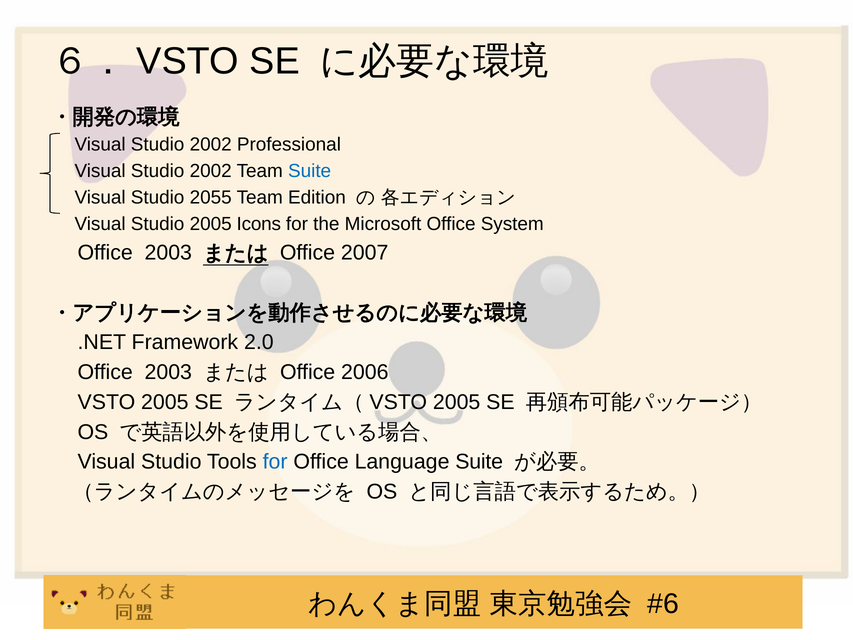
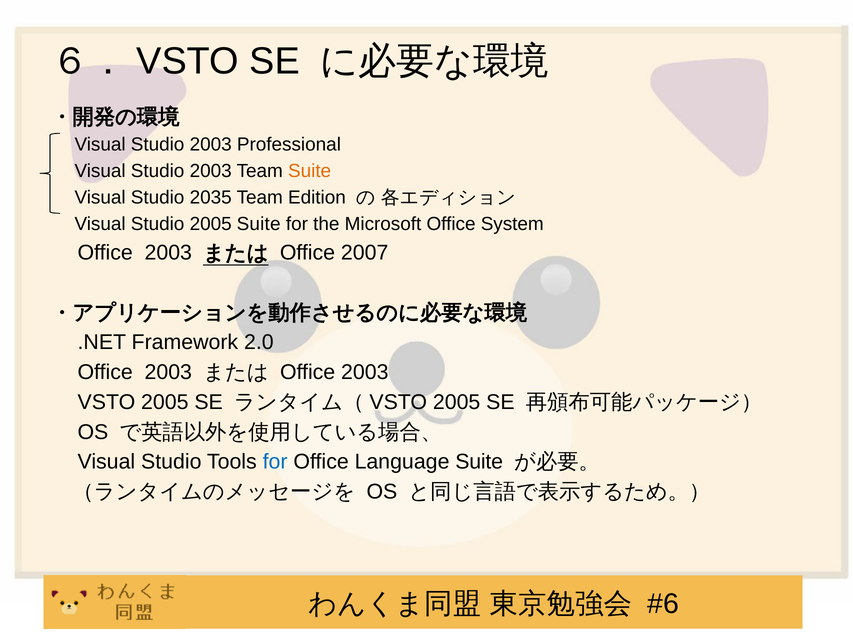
2002: 2002 -> 2003 (211, 145)
2002: 2002 -> 2003 (211, 171)
Suite colour: blue -> orange (310, 171)
2055: 2055 -> 2035 (211, 198)
2005 Icons: Icons -> Suite (259, 224)
2006: 2006 -> 2003 (365, 372)
